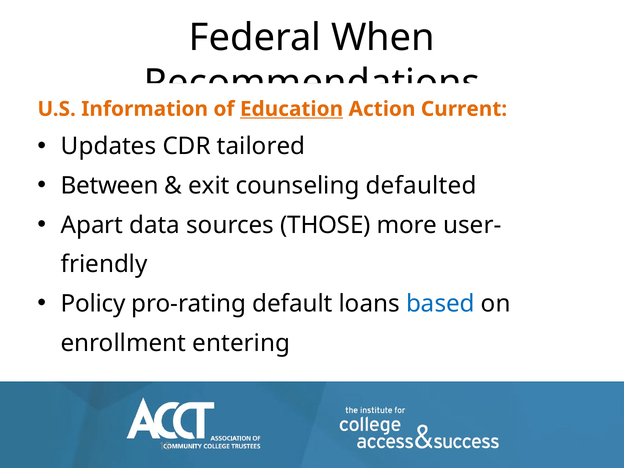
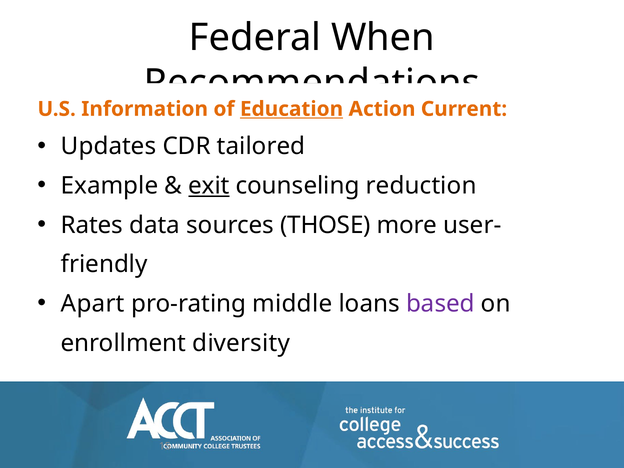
Between: Between -> Example (110, 186)
exit underline: none -> present (209, 186)
defaulted: defaulted -> reduction (421, 186)
Apart: Apart -> Rates (92, 225)
Policy: Policy -> Apart (93, 304)
default: default -> middle (292, 304)
based colour: blue -> purple (440, 304)
entering: entering -> diversity (241, 343)
